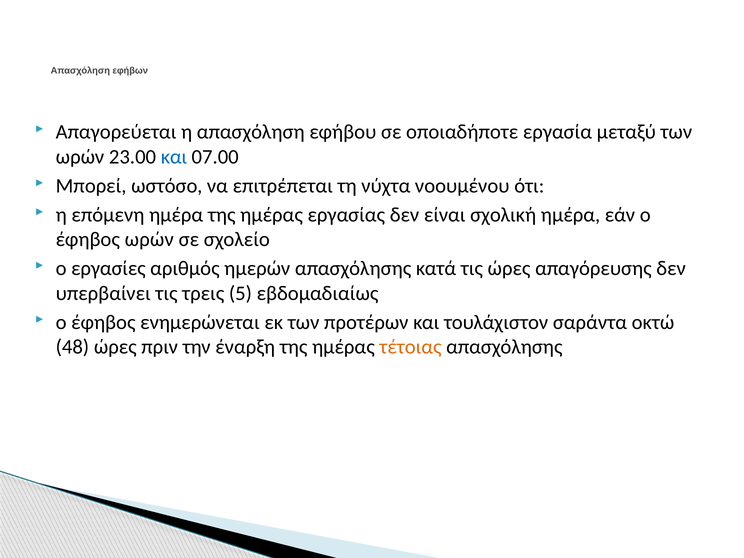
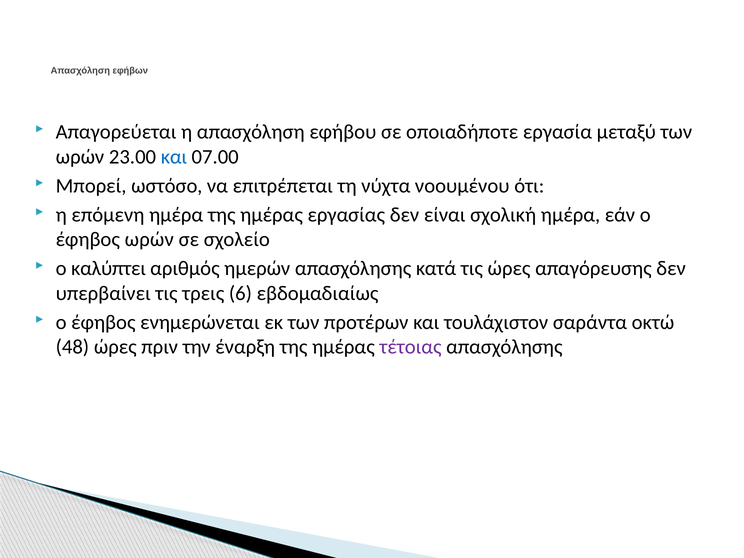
εργασίες: εργασίες -> καλύπτει (108, 269)
5: 5 -> 6 (240, 293)
τέτοιας colour: orange -> purple (410, 347)
